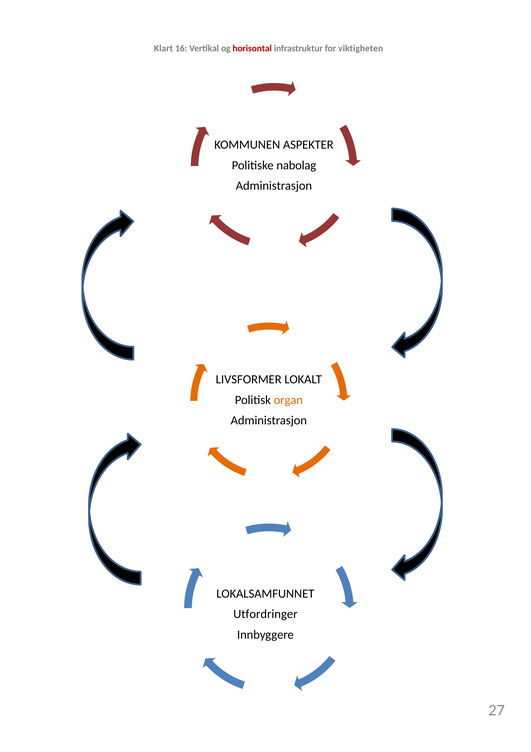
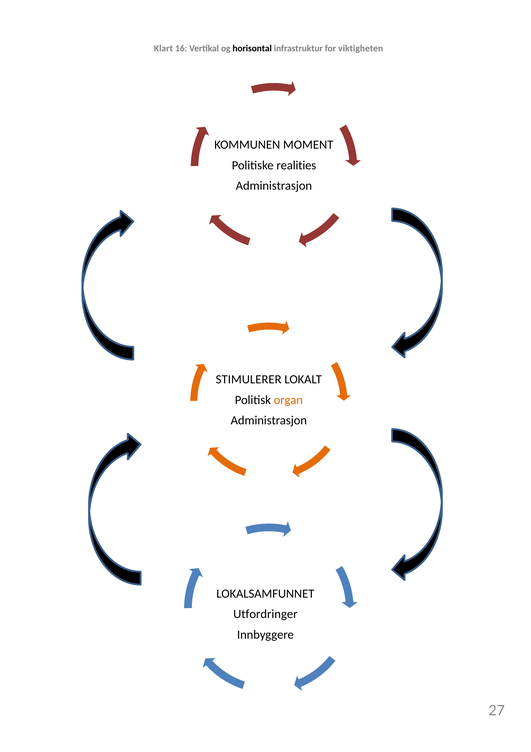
horisontal colour: red -> black (252, 48)
ASPEKTER: ASPEKTER -> MOMENT (308, 145)
nabolag: nabolag -> realities (296, 165)
LIVSFORMER: LIVSFORMER -> STIMULERER (249, 379)
